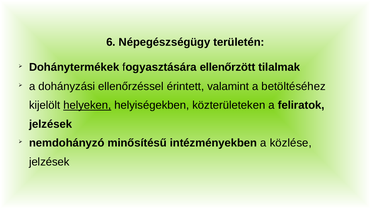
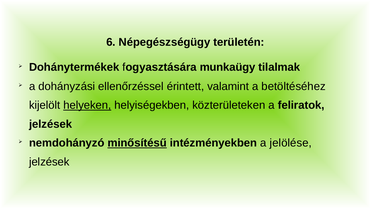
ellenőrzött: ellenőrzött -> munkaügy (228, 67)
minősítésű underline: none -> present (137, 143)
közlése: közlése -> jelölése (291, 143)
